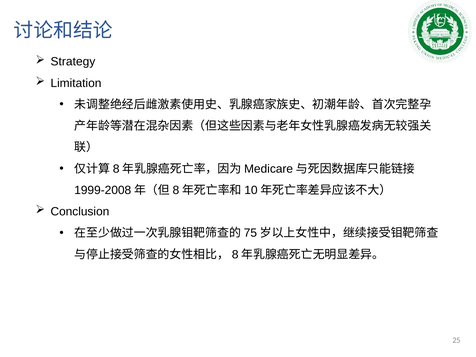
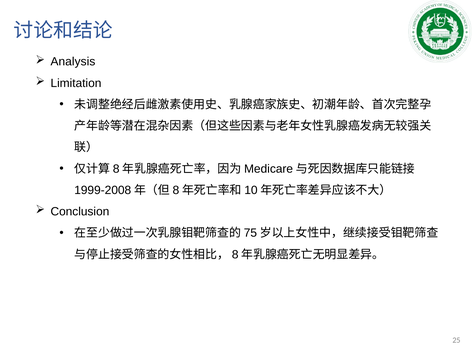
Strategy: Strategy -> Analysis (73, 62)
